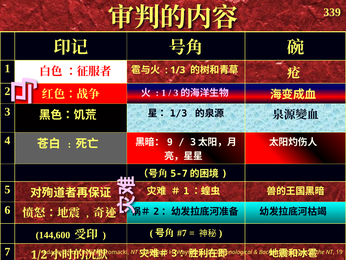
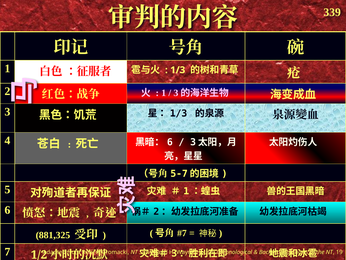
9: 9 -> 6 (170, 142)
144,600: 144,600 -> 881,325 (53, 235)
